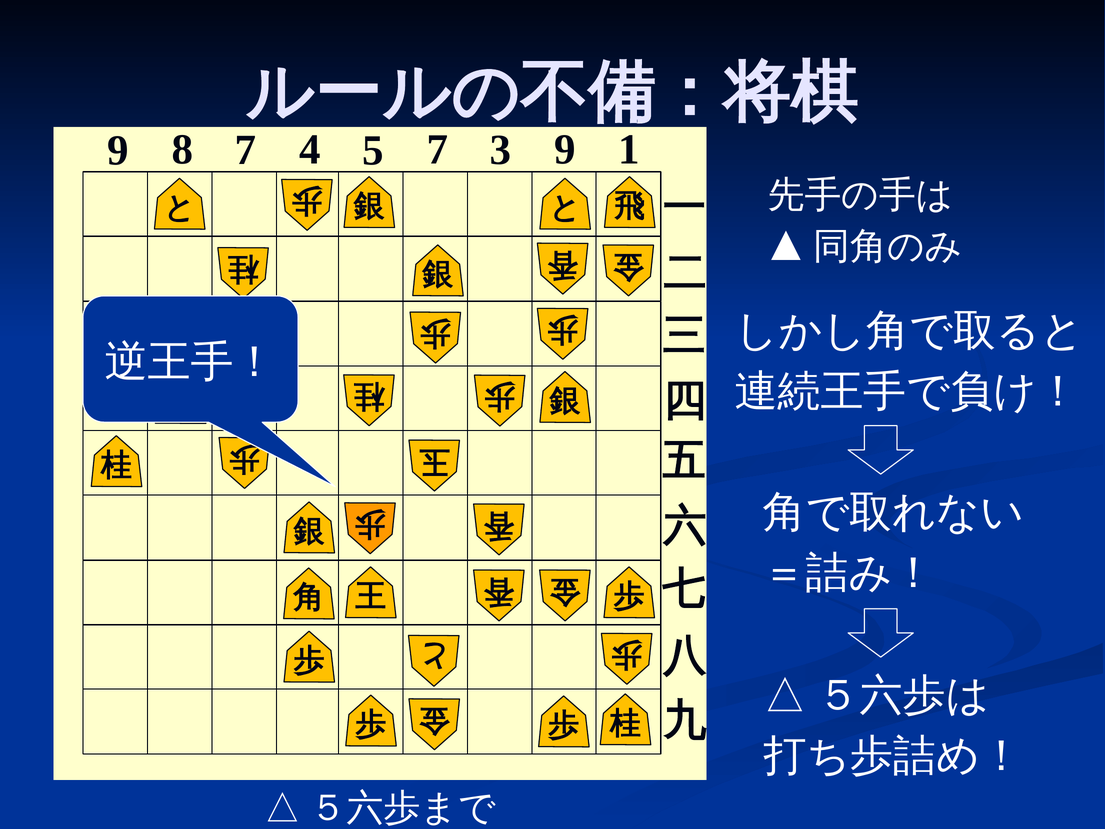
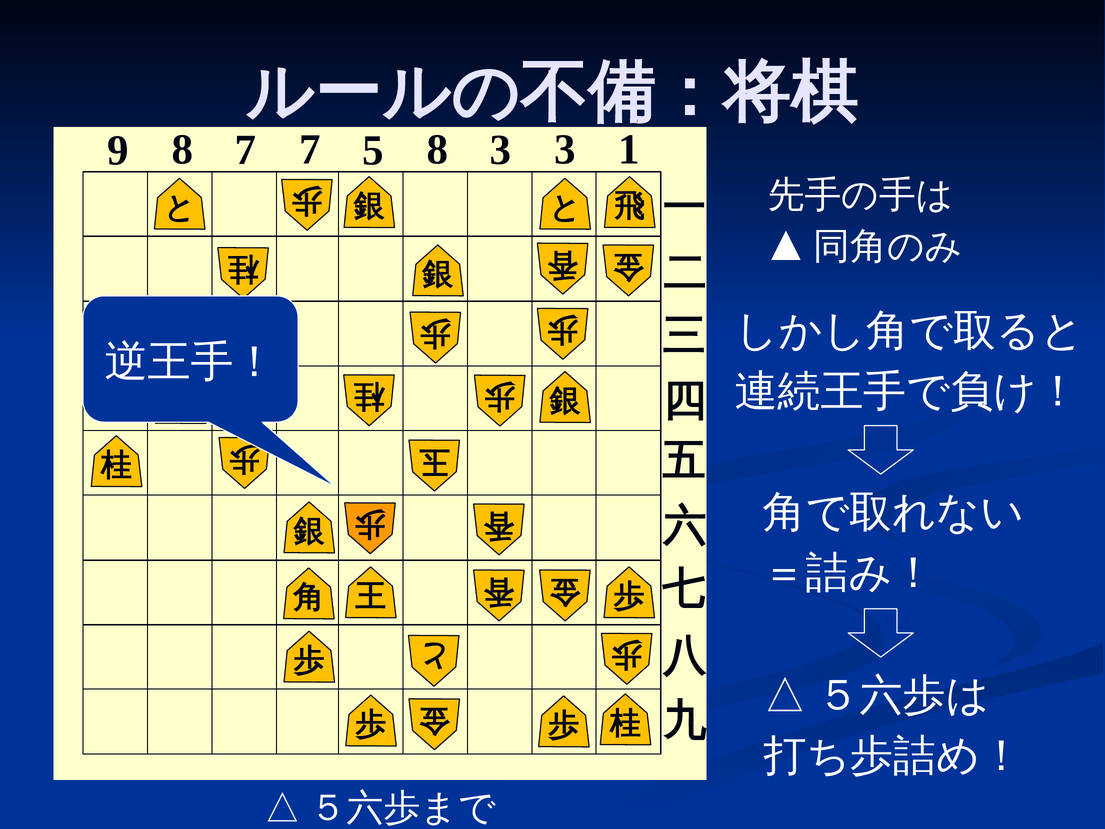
7 4: 4 -> 7 (310, 150)
5 7: 7 -> 8 (437, 150)
3 9: 9 -> 3 (565, 150)
